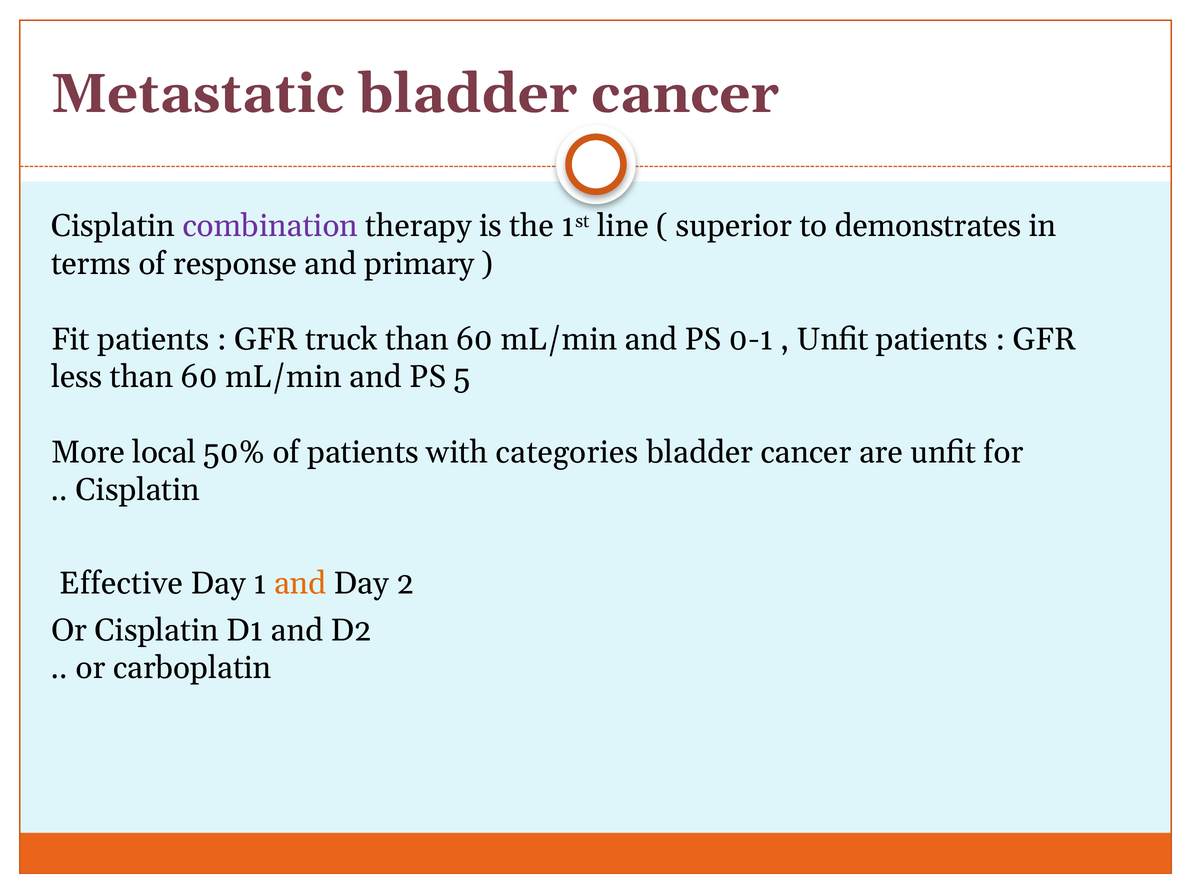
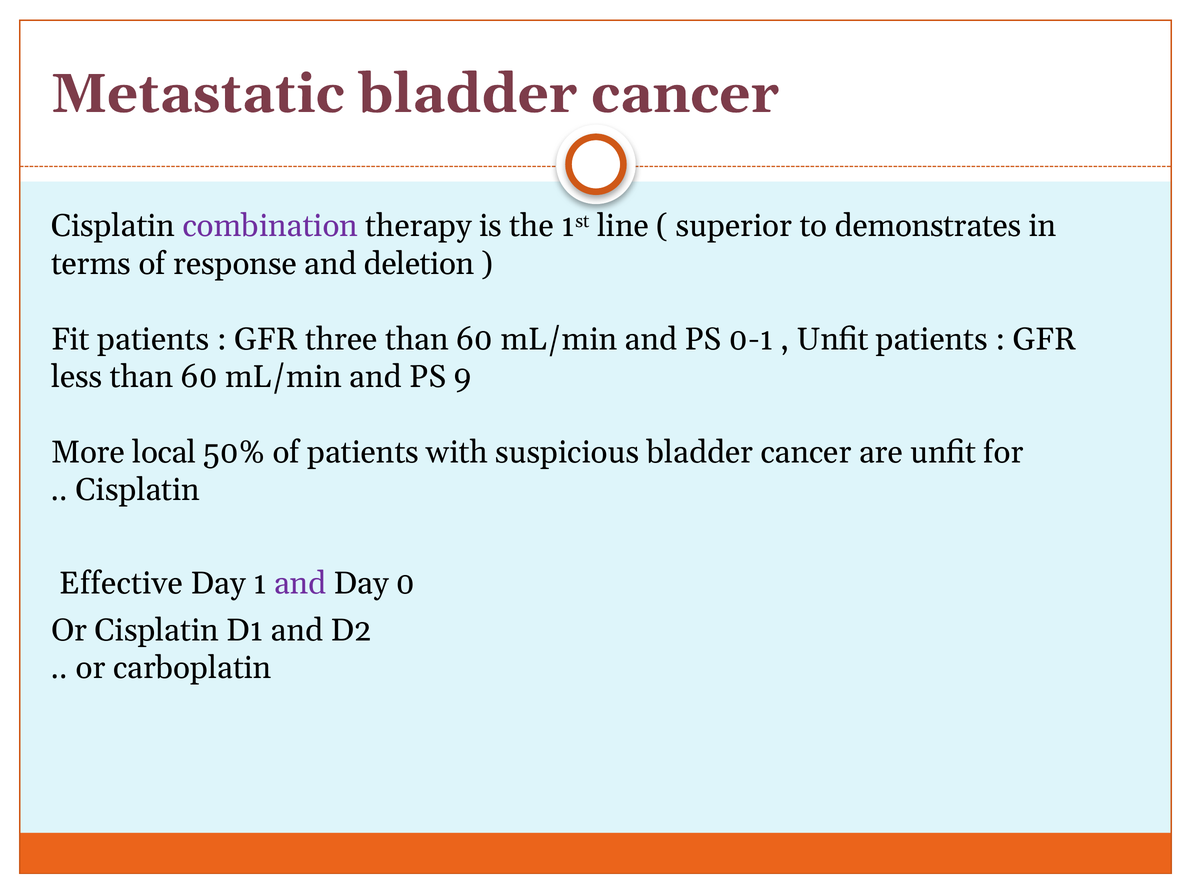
primary: primary -> deletion (419, 264)
truck: truck -> three (341, 339)
5: 5 -> 9 (462, 377)
categories: categories -> suspicious (567, 452)
and colour: orange -> purple (300, 584)
2: 2 -> 0 (406, 584)
